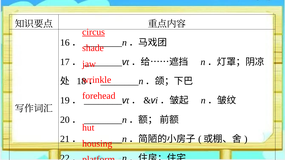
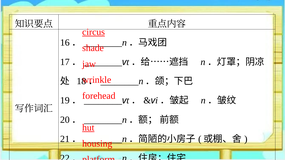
hut underline: none -> present (88, 128)
